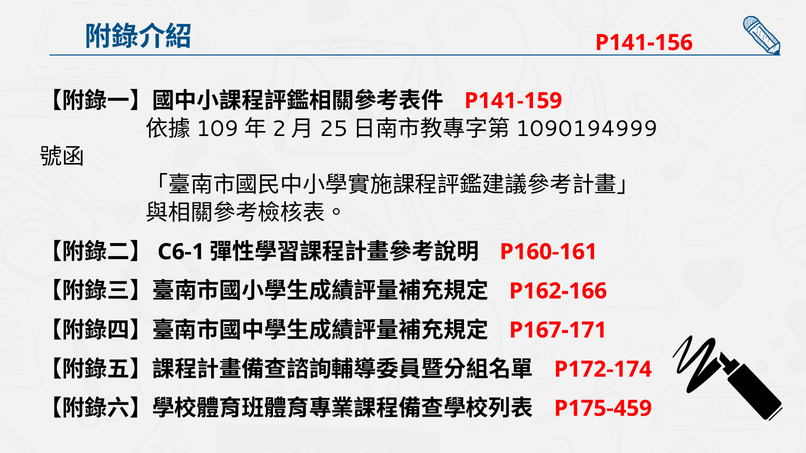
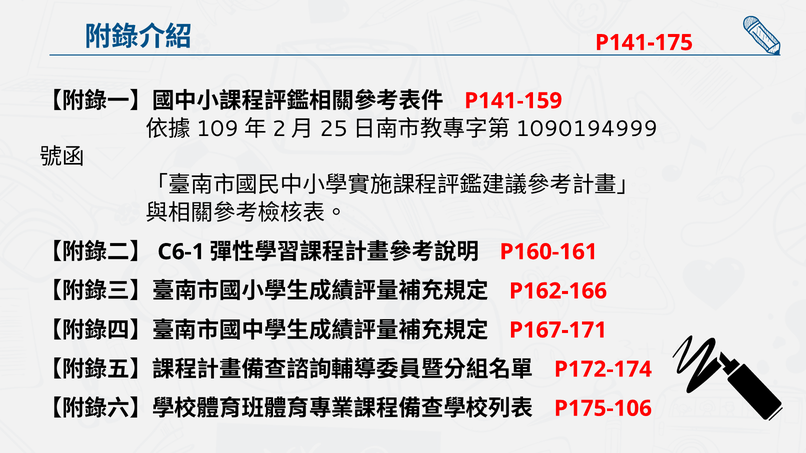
P141-156: P141-156 -> P141-175 (644, 43)
P175-459: P175-459 -> P175-106 (603, 409)
